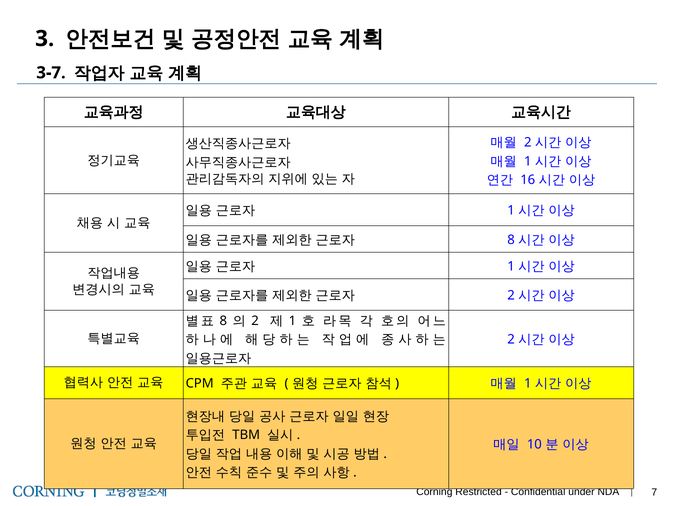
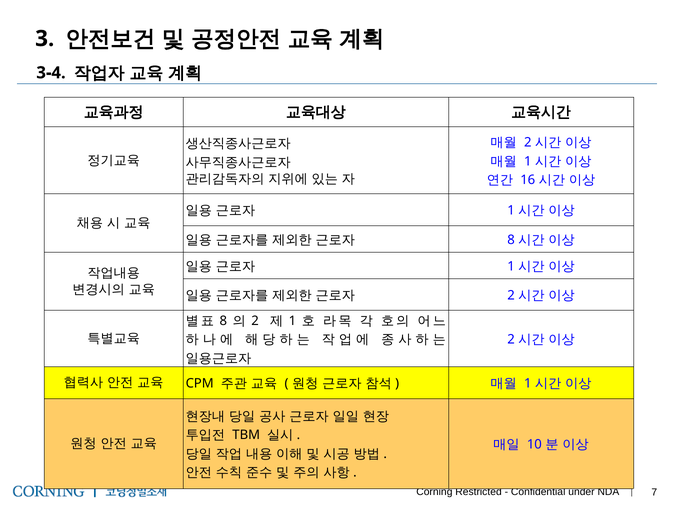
3-7: 3-7 -> 3-4 (51, 73)
